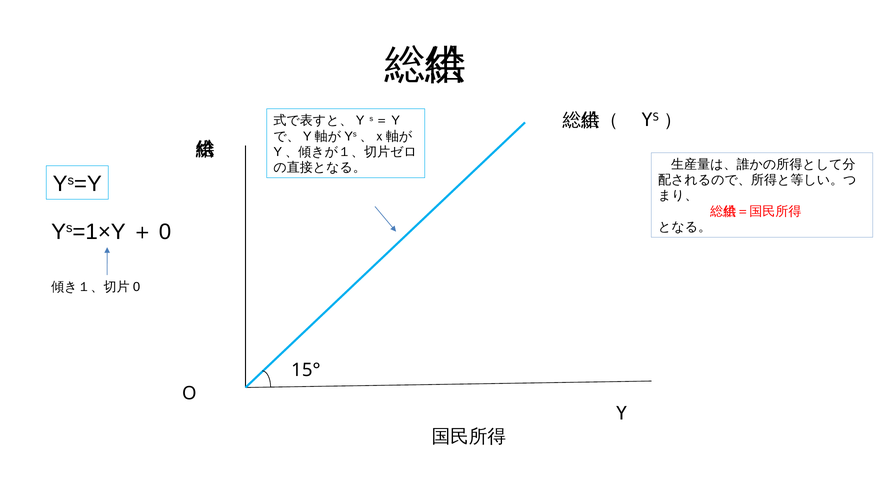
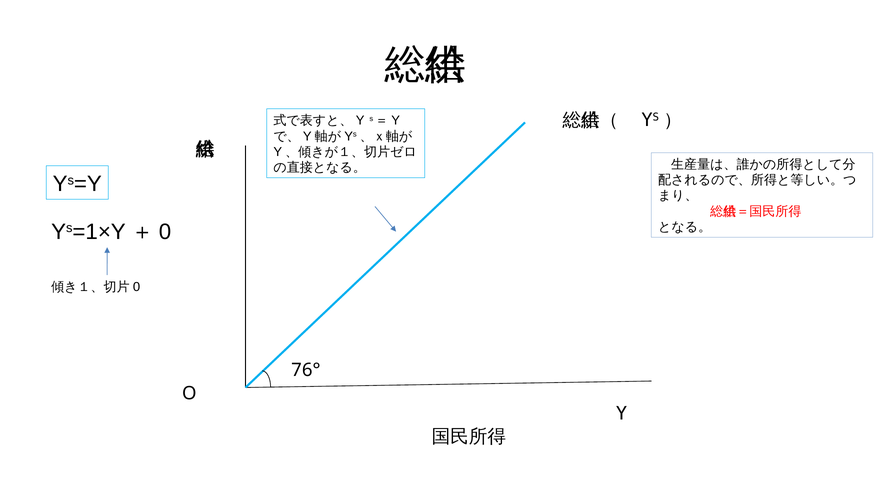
15°: 15° -> 76° (306, 370)
